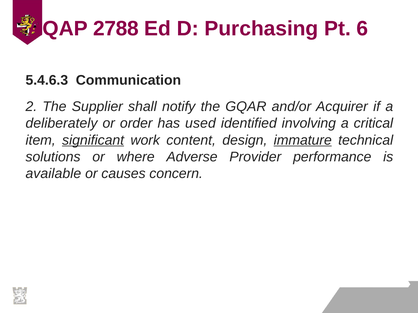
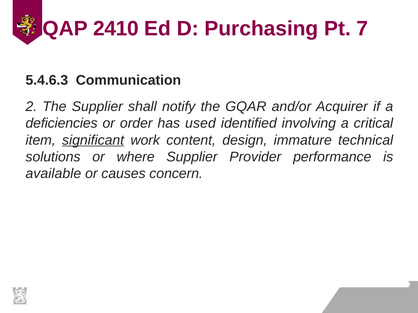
2788: 2788 -> 2410 (116, 29)
6: 6 -> 7 (362, 29)
deliberately: deliberately -> deficiencies (62, 124)
immature underline: present -> none (303, 140)
where Adverse: Adverse -> Supplier (192, 157)
